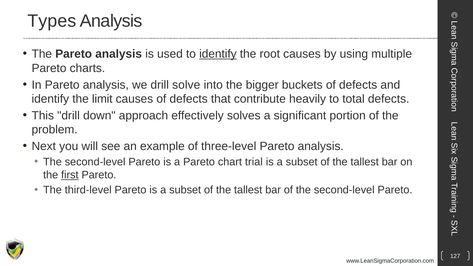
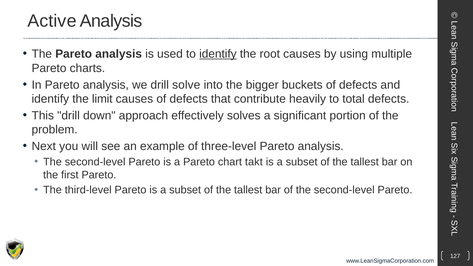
Types: Types -> Active (52, 21)
trial: trial -> takt (254, 162)
first underline: present -> none (70, 175)
